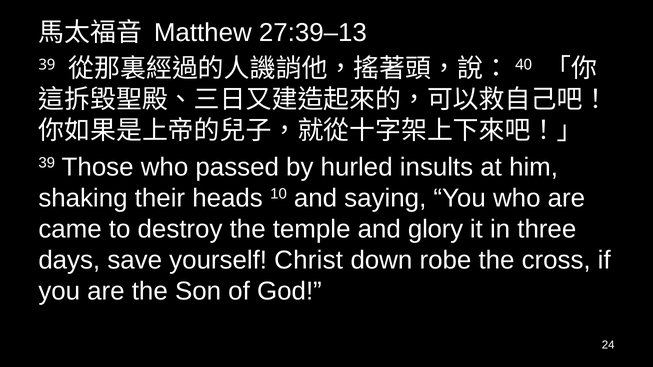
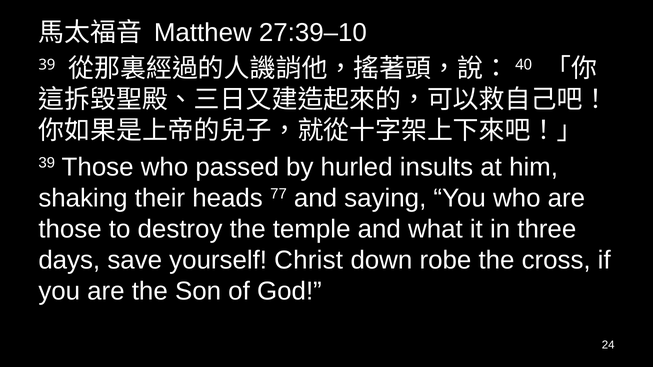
27:39–13: 27:39–13 -> 27:39–10 (313, 32)
10: 10 -> 77 (279, 194)
came: came -> those (70, 229)
glory: glory -> what (435, 229)
